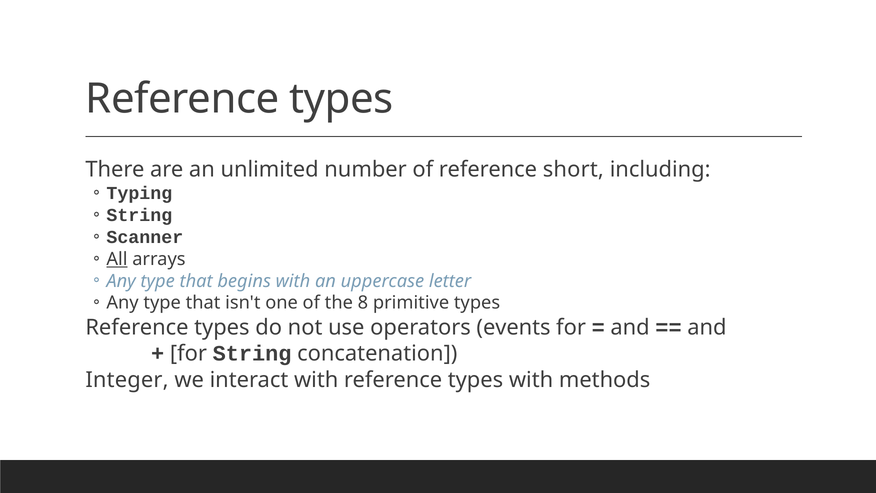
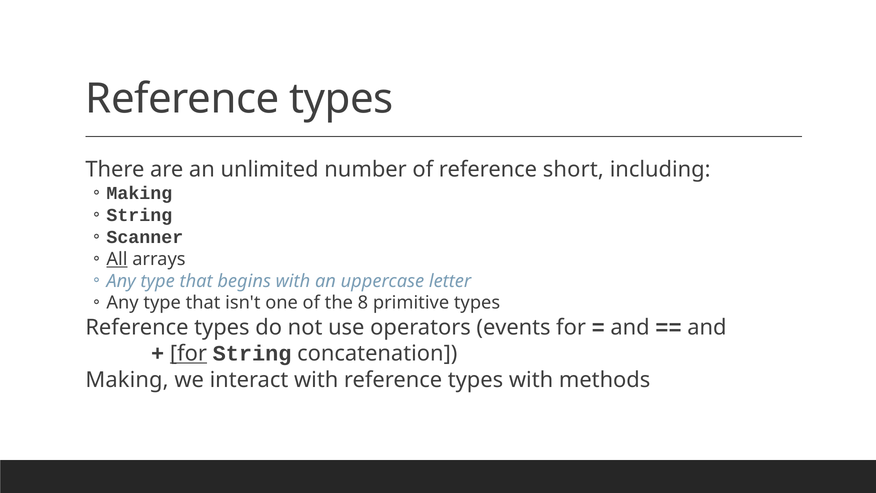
Typing: Typing -> Making (139, 193)
for underline: none -> present (188, 353)
Integer: Integer -> Making (127, 380)
